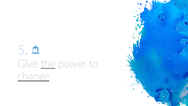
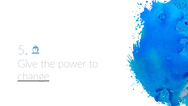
the underline: present -> none (48, 64)
